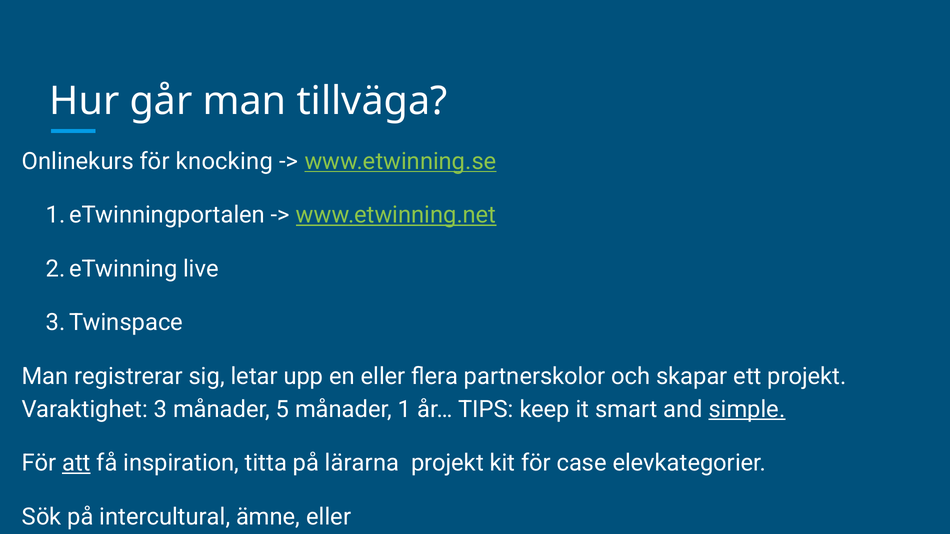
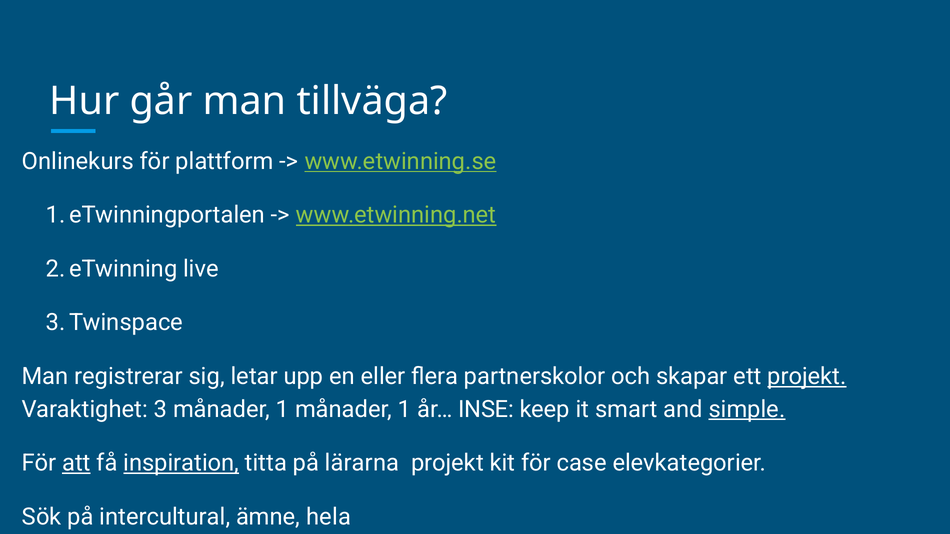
knocking: knocking -> plattform (225, 161)
projekt underline: none -> present (807, 377)
3 månader 5: 5 -> 1 (283, 409)
TIPS: TIPS -> INSE (486, 409)
inspiration underline: none -> present (181, 463)
ämne eller: eller -> hela (328, 517)
